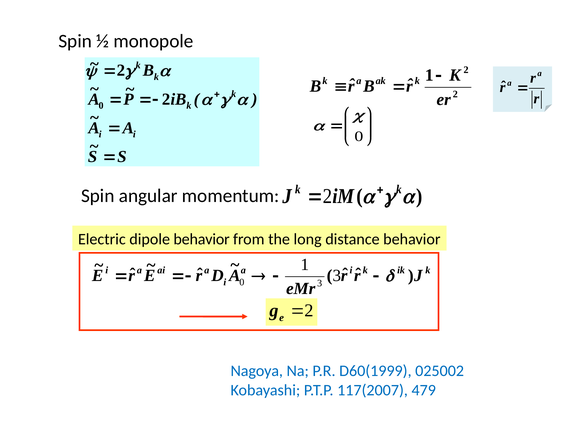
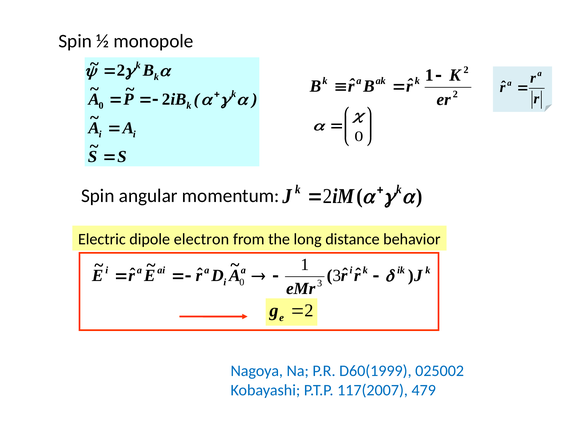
dipole behavior: behavior -> electron (201, 239)
